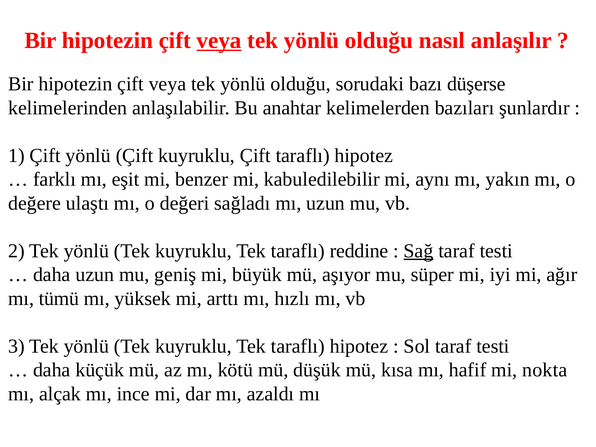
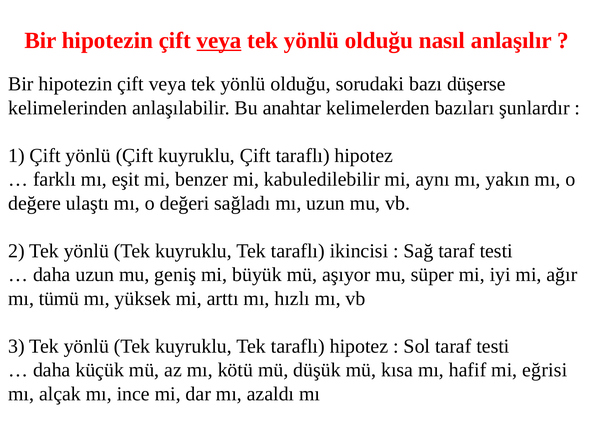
reddine: reddine -> ikincisi (359, 251)
Sağ underline: present -> none (418, 251)
nokta: nokta -> eğrisi (545, 370)
